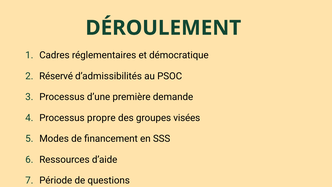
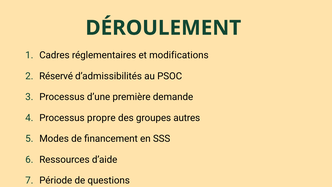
démocratique: démocratique -> modifications (179, 55)
visées: visées -> autres (187, 118)
